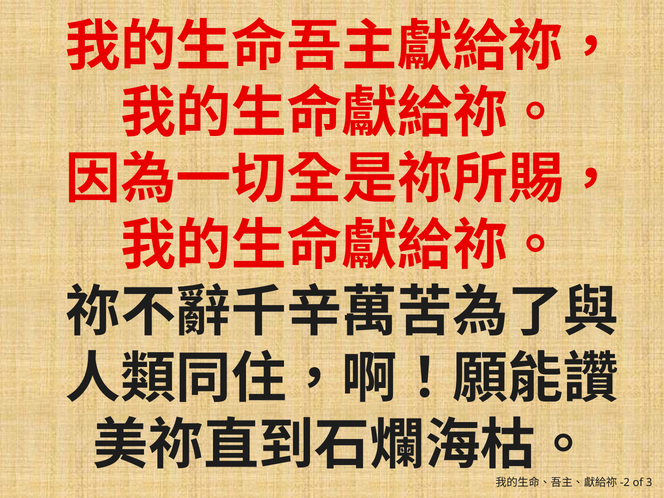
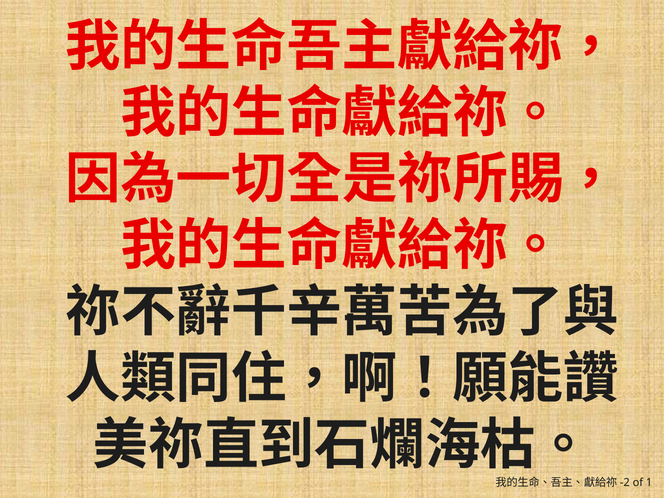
3: 3 -> 1 (649, 483)
